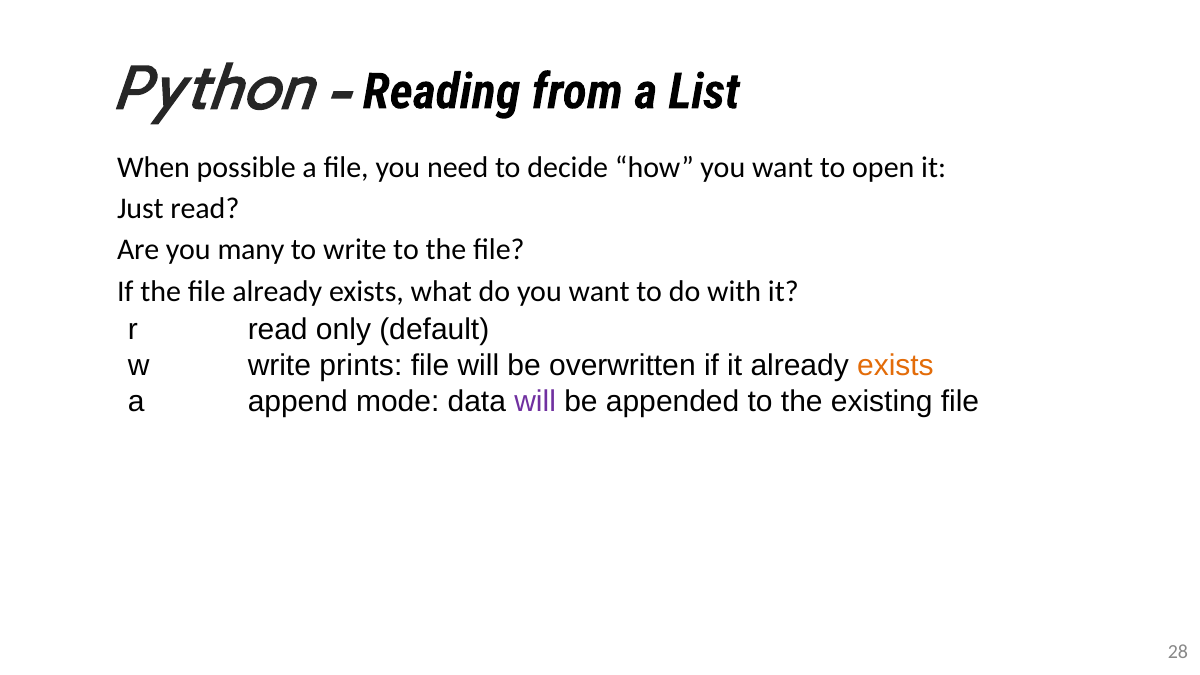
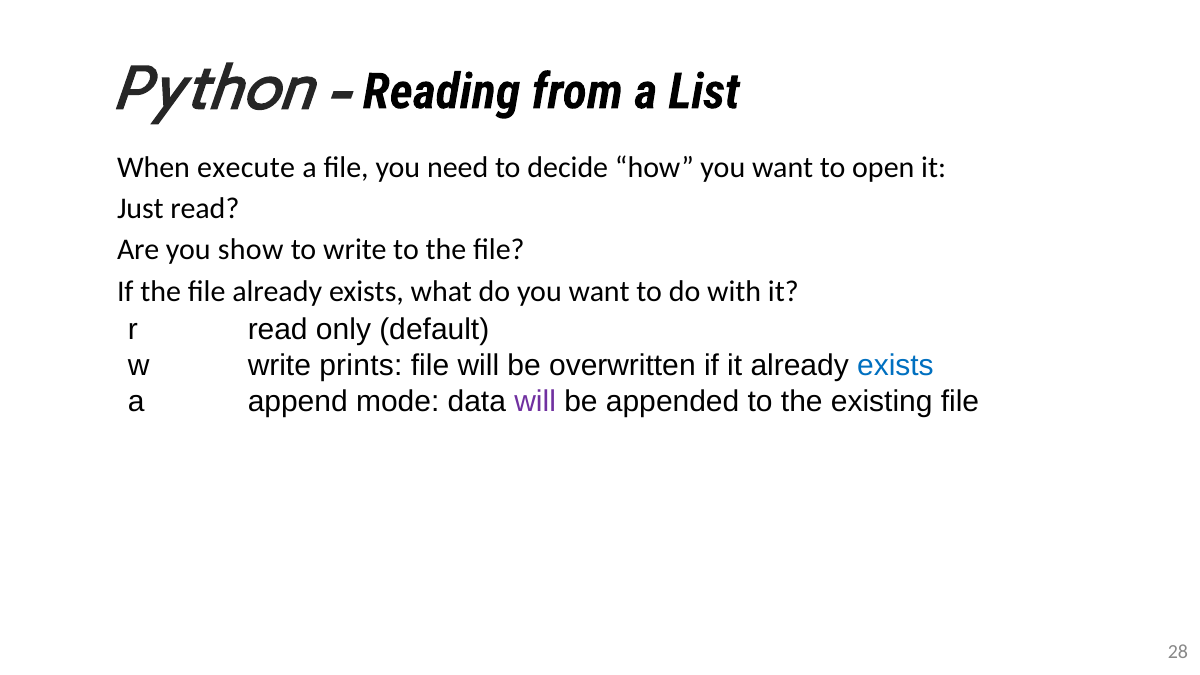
possible: possible -> execute (246, 167)
many: many -> show (251, 250)
exists colour: orange -> blue (895, 366)
